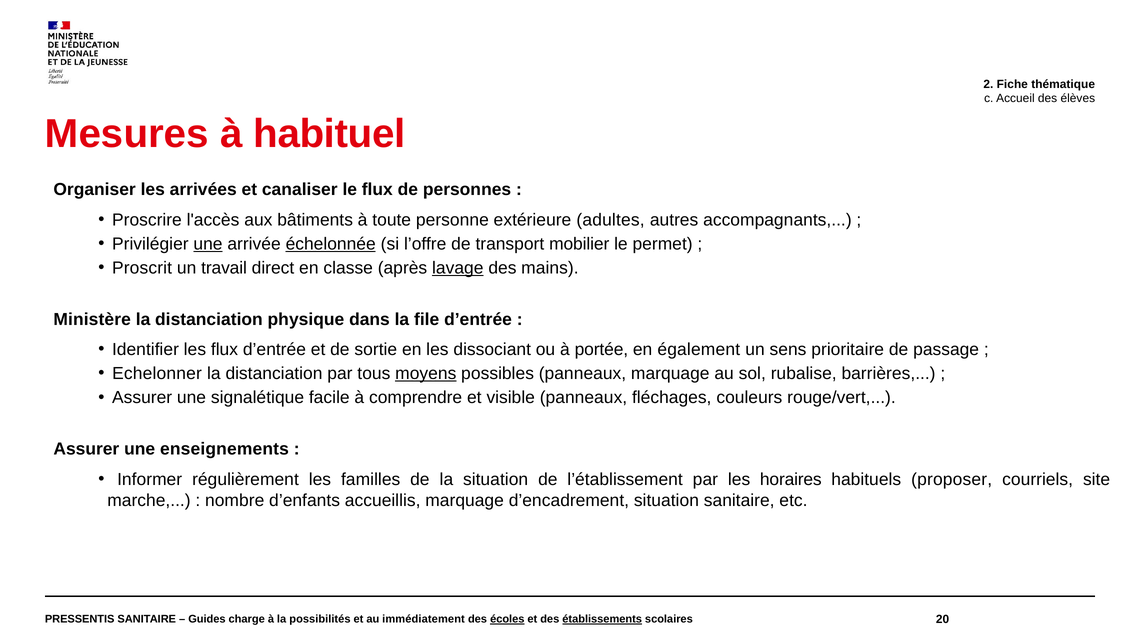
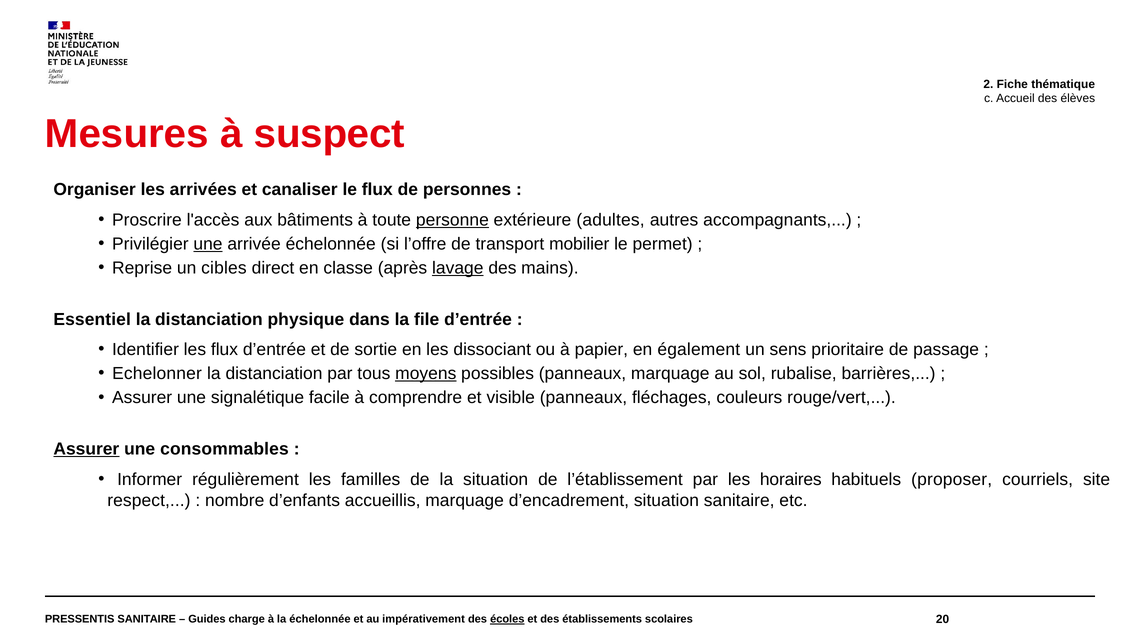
habituel: habituel -> suspect (329, 134)
personne underline: none -> present (452, 220)
échelonnée underline: present -> none (331, 244)
Proscrit: Proscrit -> Reprise (142, 268)
travail: travail -> cibles (224, 268)
Ministère: Ministère -> Essentiel (92, 319)
portée: portée -> papier (601, 350)
Assurer underline: none -> present (86, 449)
enseignements: enseignements -> consommables (224, 449)
marche: marche -> respect (149, 501)
la possibilités: possibilités -> échelonnée (320, 620)
immédiatement: immédiatement -> impérativement (424, 620)
établissements underline: present -> none (602, 620)
